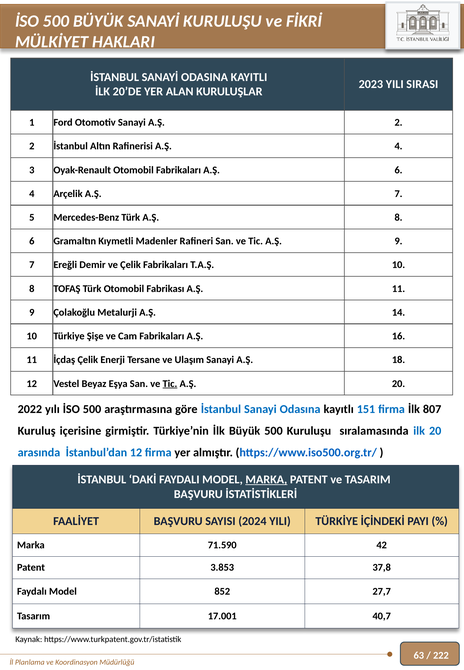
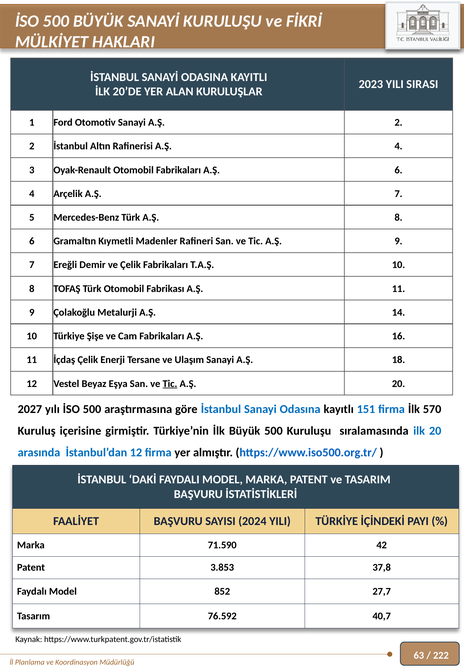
2022: 2022 -> 2027 (30, 409)
807: 807 -> 570 (432, 409)
MARKA underline: present -> none (266, 480)
17.001: 17.001 -> 76.592 (222, 616)
